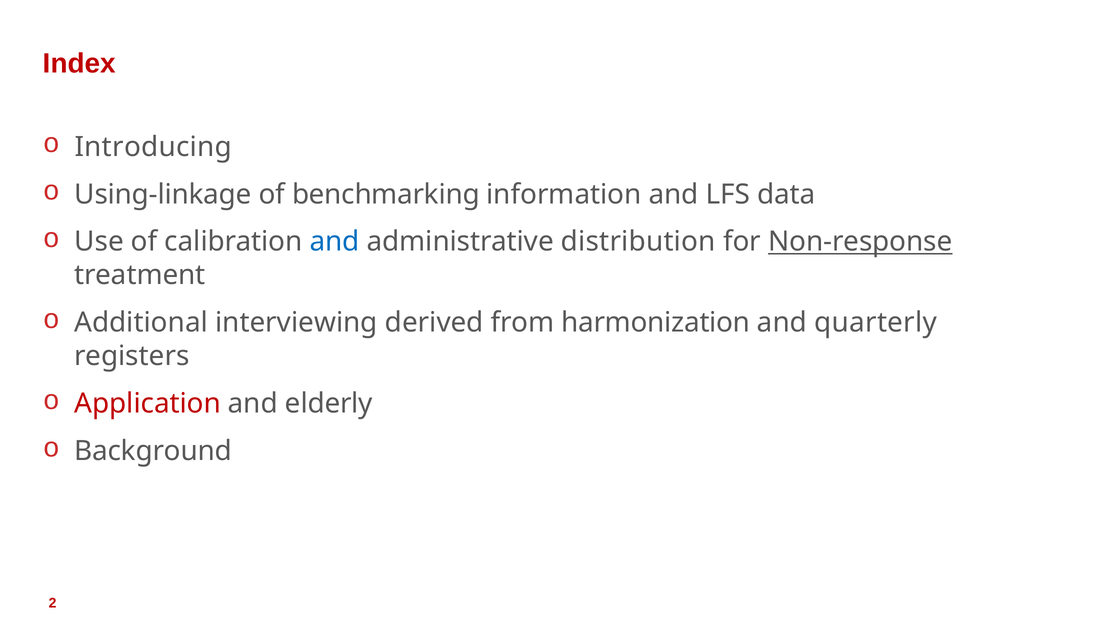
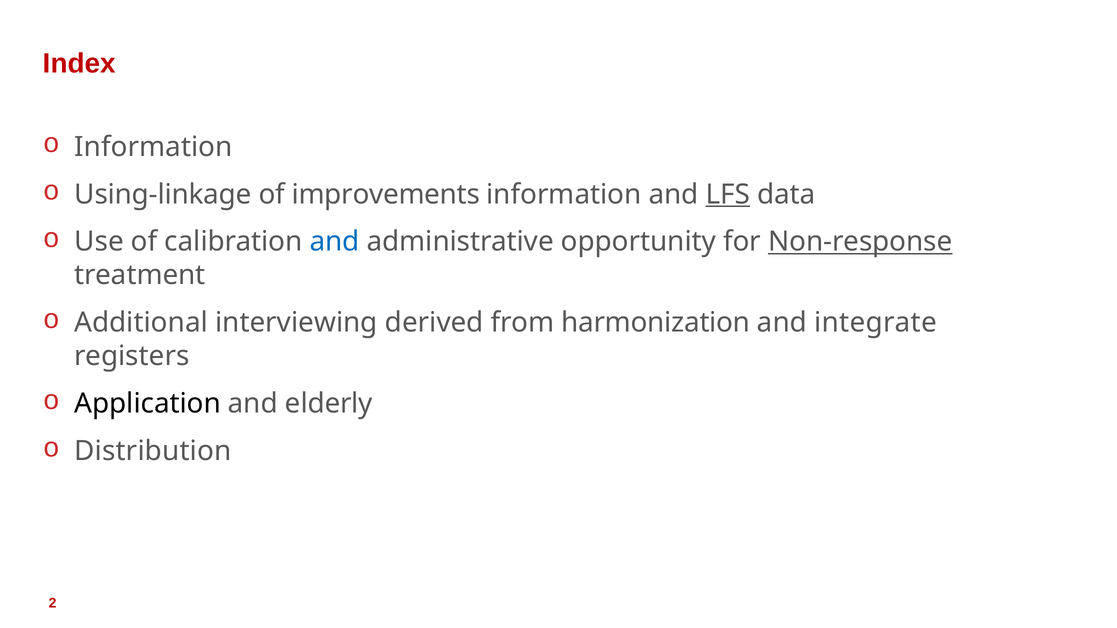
Introducing: Introducing -> Information (153, 147)
benchmarking: benchmarking -> improvements (386, 194)
LFS underline: none -> present (728, 194)
distribution: distribution -> opportunity (638, 242)
quarterly: quarterly -> integrate (876, 323)
Application colour: red -> black (148, 404)
Background: Background -> Distribution (153, 451)
